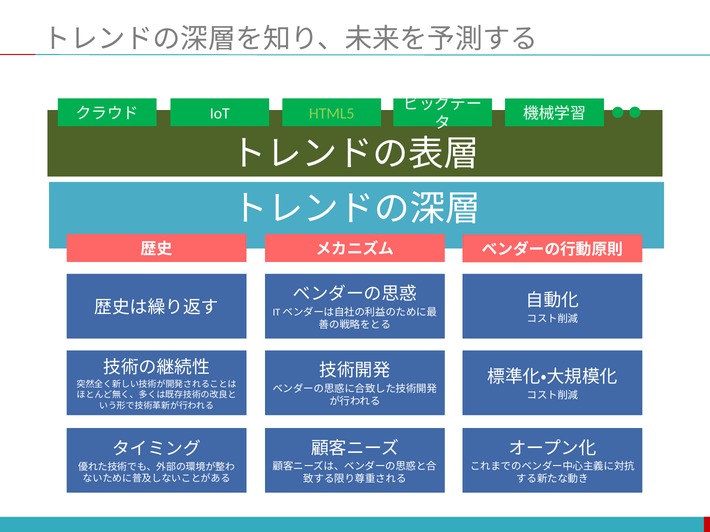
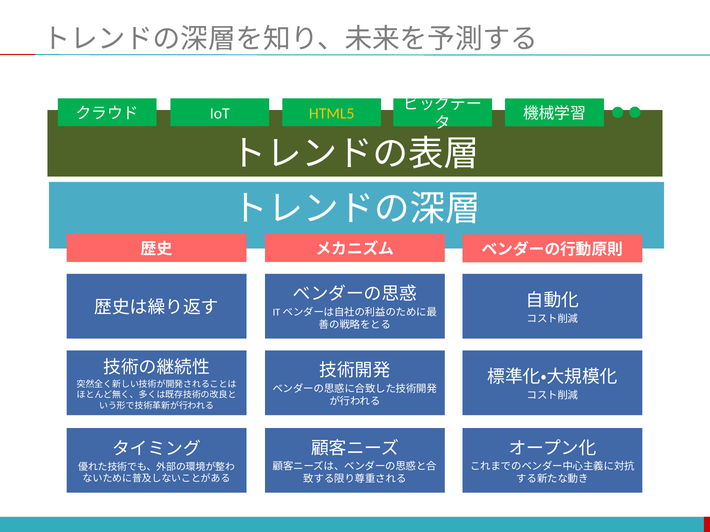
HTML5 colour: light green -> yellow (332, 113)
